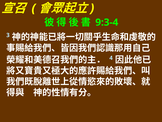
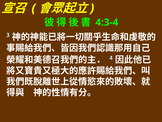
9:3-4: 9:3-4 -> 4:3-4 (107, 22)
